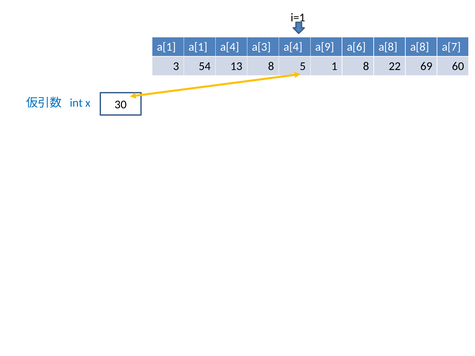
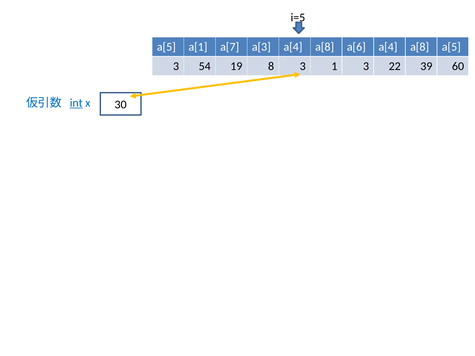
i=1: i=1 -> i=5 (298, 18)
a[1: a[1 -> a[5 (166, 47)
a[1 a[4: a[4 -> a[7 (230, 47)
a[3 a[4 a[9: a[9 -> a[8 (325, 47)
a[6 a[8: a[8 -> a[4 (388, 47)
a[8 a[7: a[7 -> a[5 (451, 47)
13: 13 -> 19 (236, 66)
8 5: 5 -> 3 (303, 66)
1 8: 8 -> 3 (366, 66)
69: 69 -> 39 (426, 66)
int underline: none -> present (76, 103)
